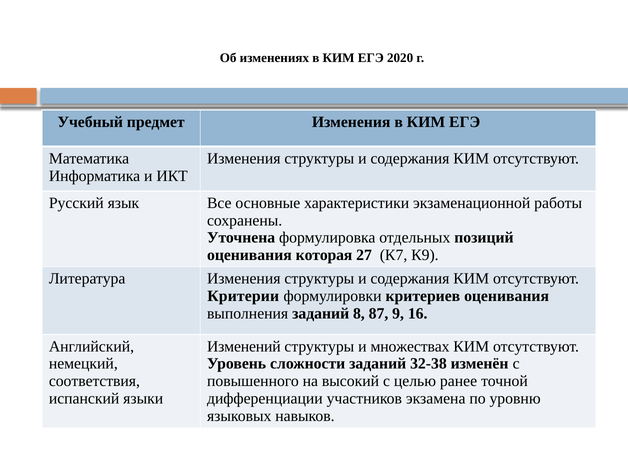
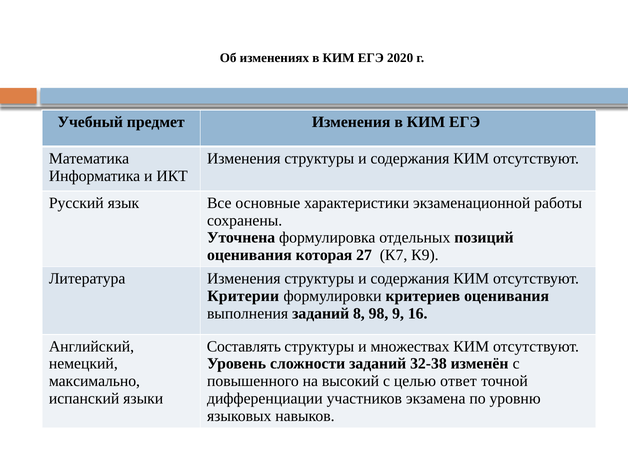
87: 87 -> 98 (379, 314)
Изменений: Изменений -> Составлять (244, 346)
соответствия: соответствия -> максимально (94, 381)
ранее: ранее -> ответ (459, 381)
